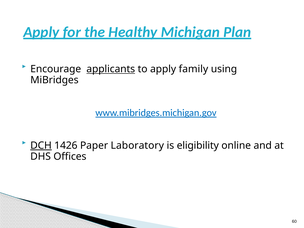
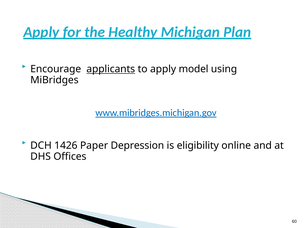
family: family -> model (194, 69)
DCH underline: present -> none (41, 146)
Laboratory: Laboratory -> Depression (137, 146)
